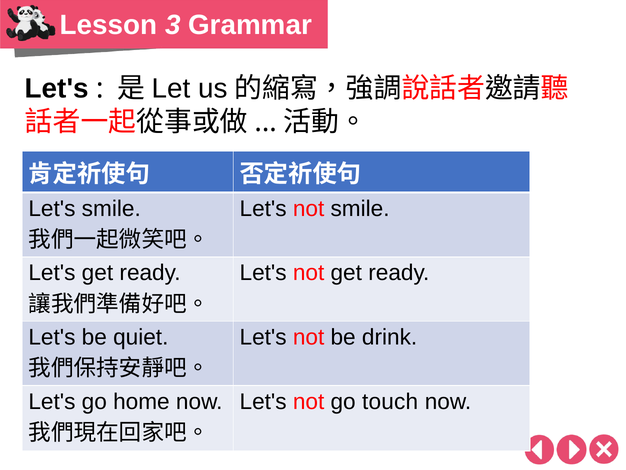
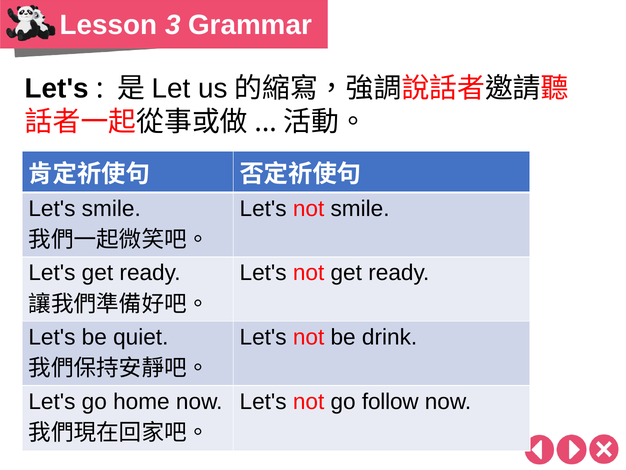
touch: touch -> follow (390, 401)
